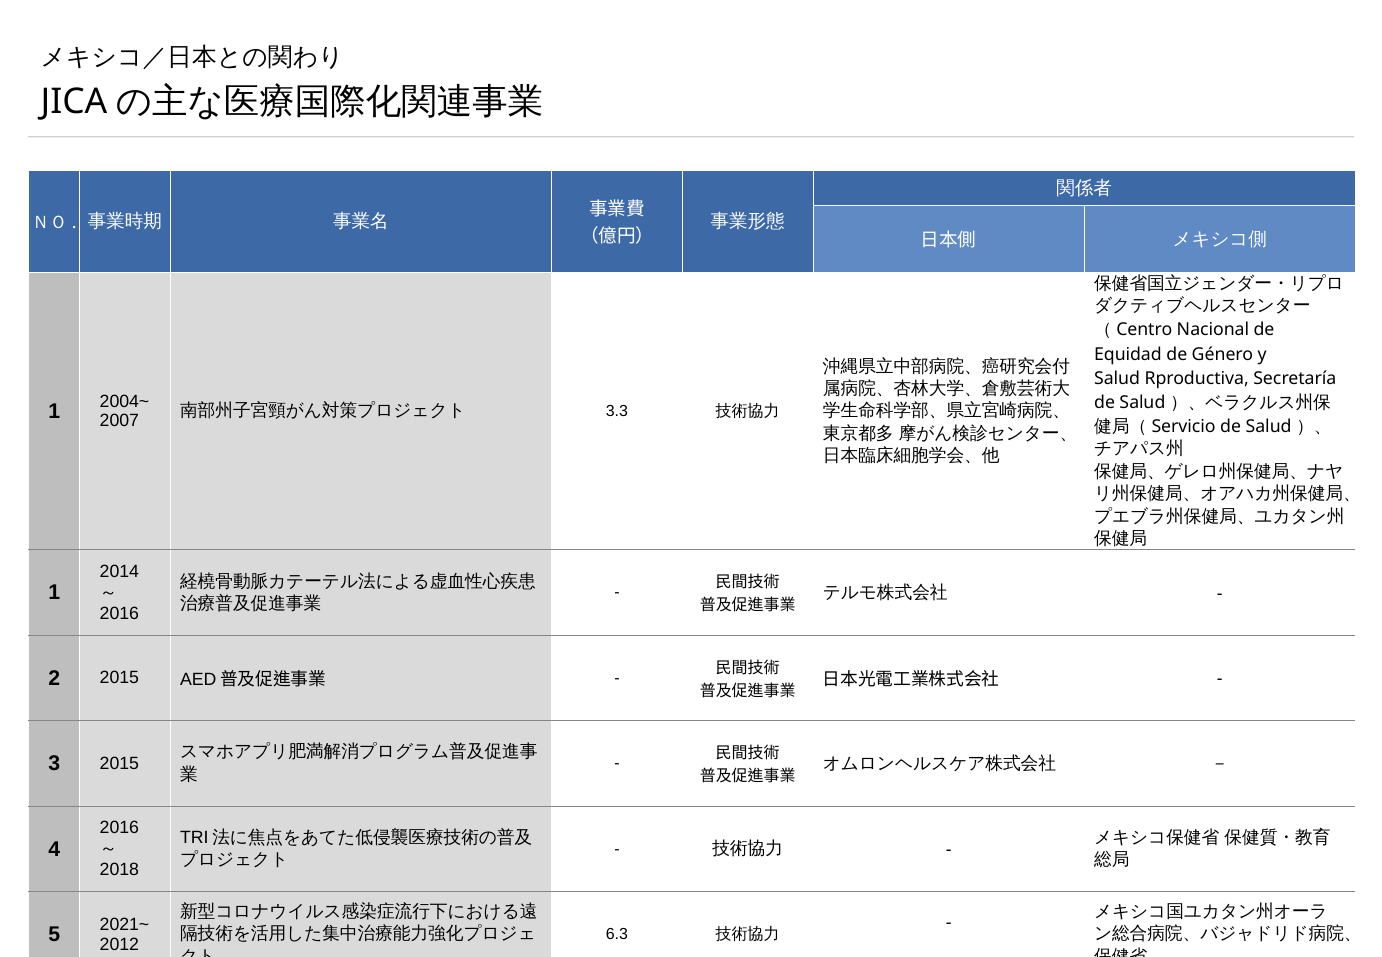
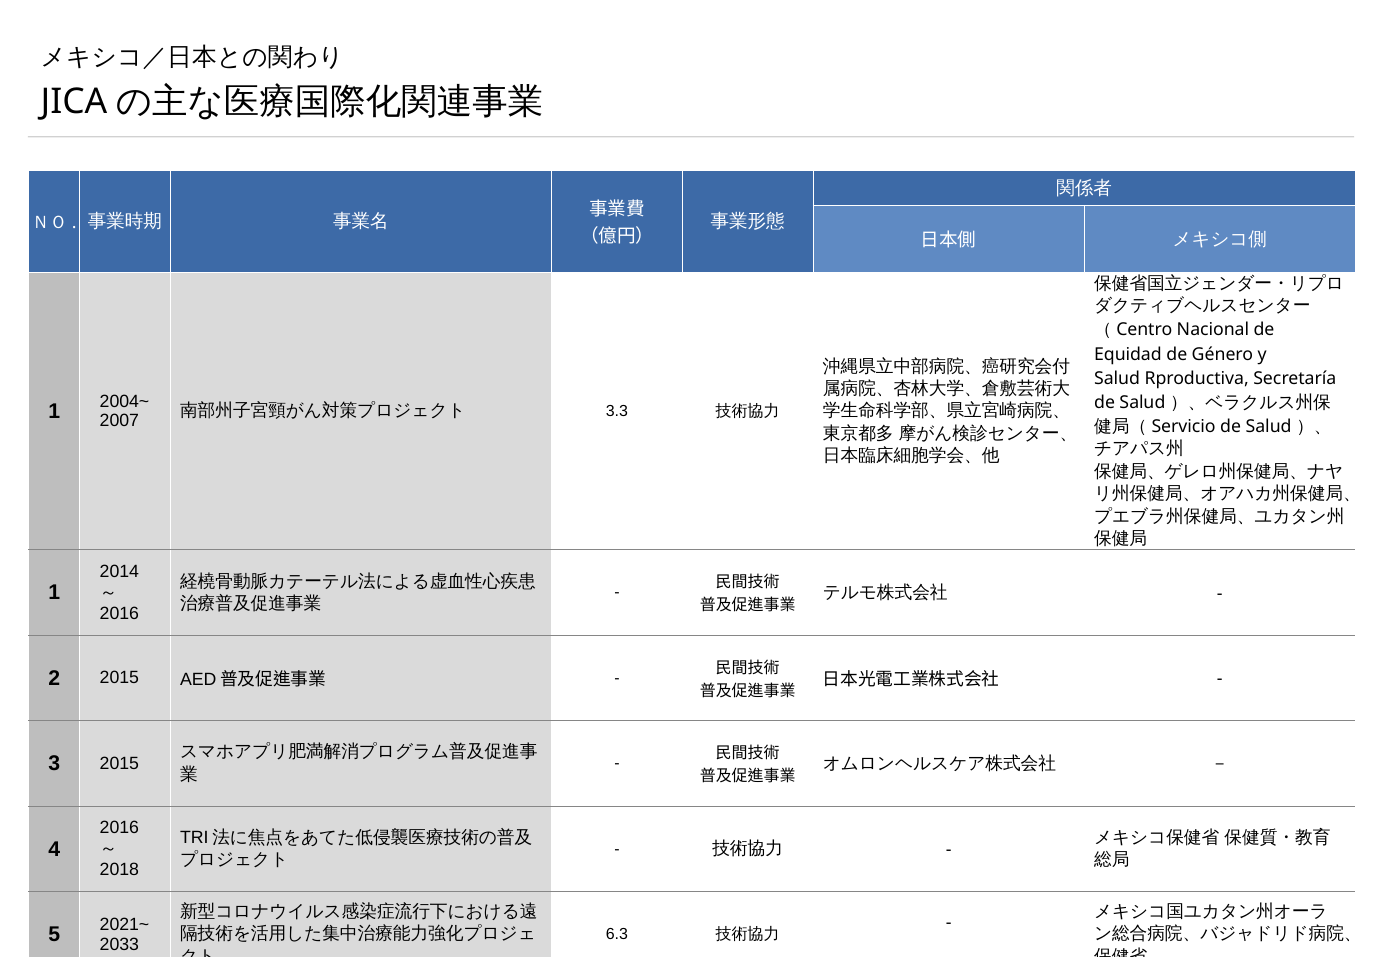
2012: 2012 -> 2033 (119, 944)
